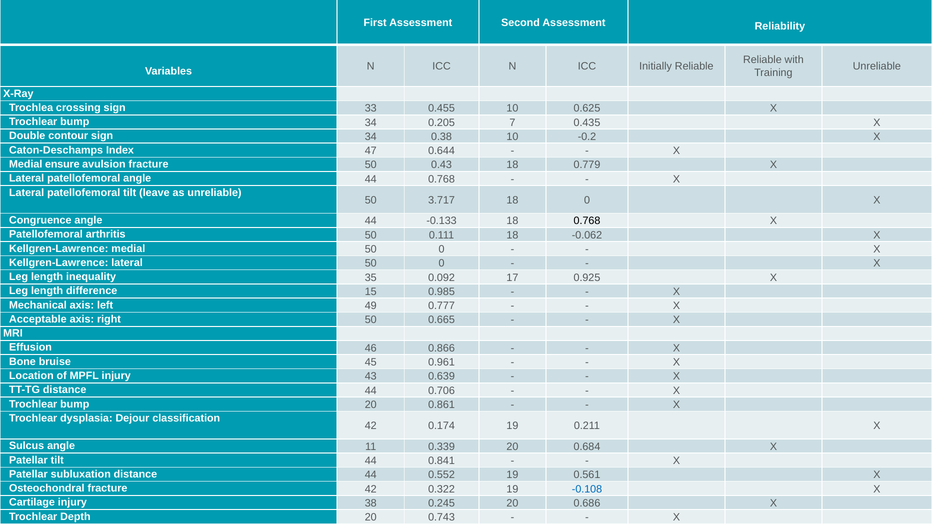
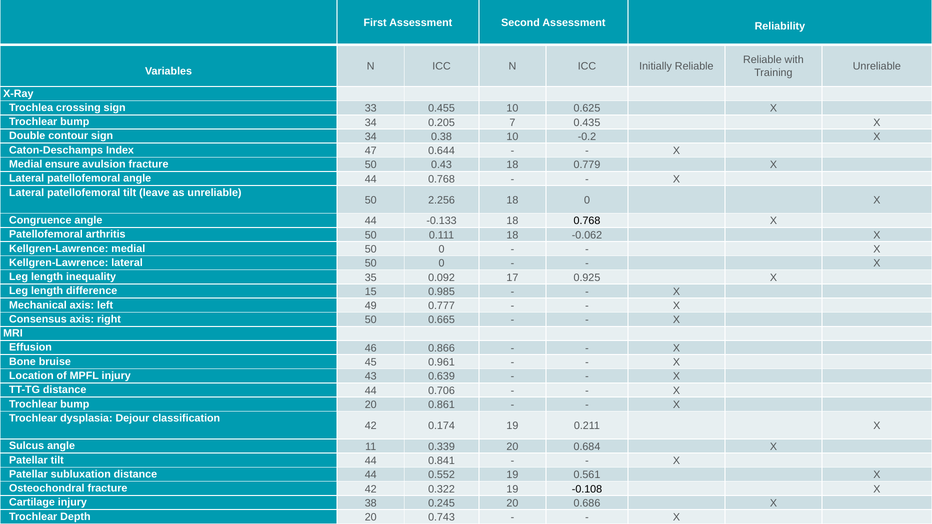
3.717: 3.717 -> 2.256 (442, 200)
Acceptable: Acceptable -> Consensus (38, 319)
-0.108 colour: blue -> black (587, 489)
